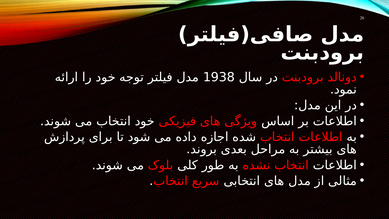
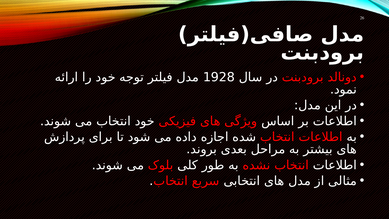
1938: 1938 -> 1928 (219, 77)
